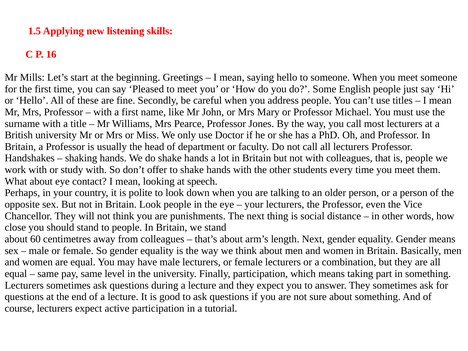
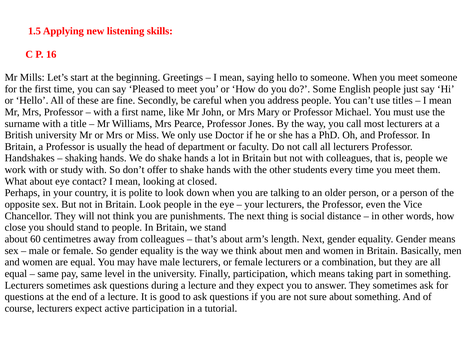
speech: speech -> closed (202, 181)
